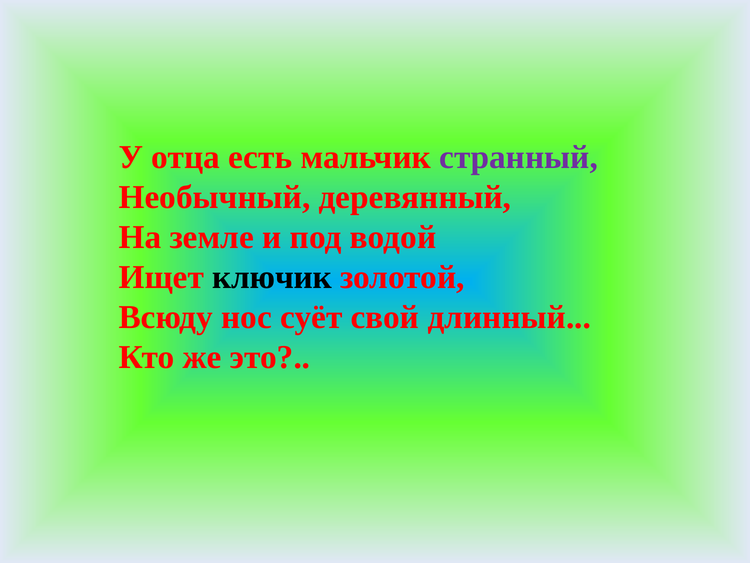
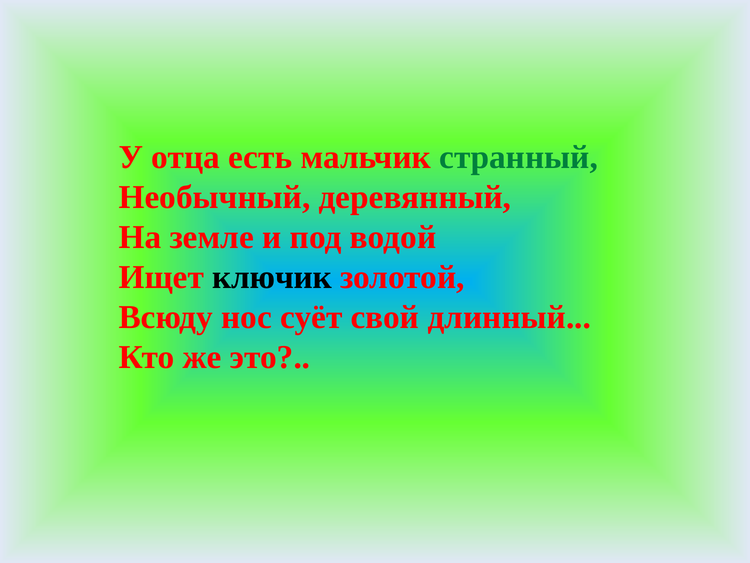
странный colour: purple -> green (519, 157)
